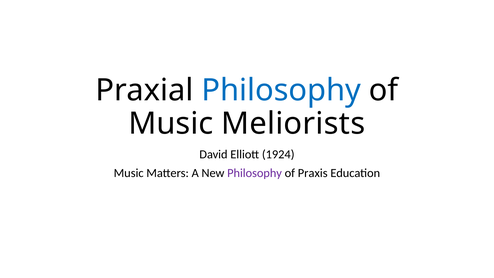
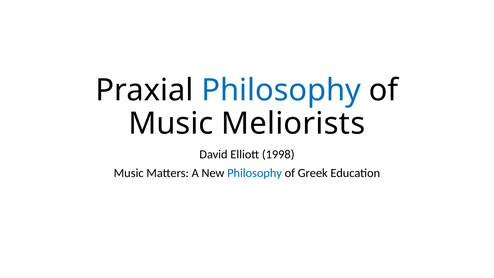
1924: 1924 -> 1998 (278, 154)
Philosophy colour: purple -> blue (255, 173)
Praxis: Praxis -> Greek (313, 173)
